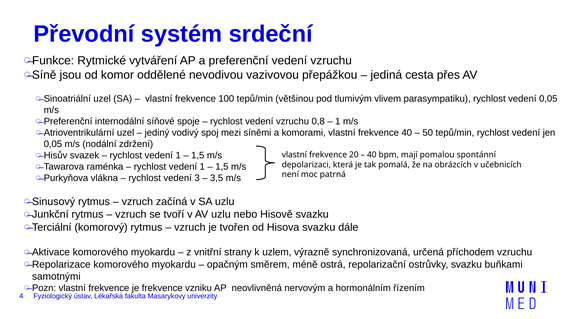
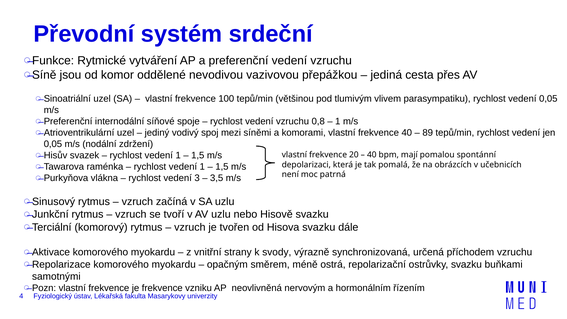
50: 50 -> 89 (428, 133)
uzlem: uzlem -> svody (277, 252)
